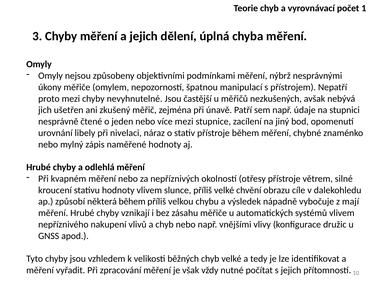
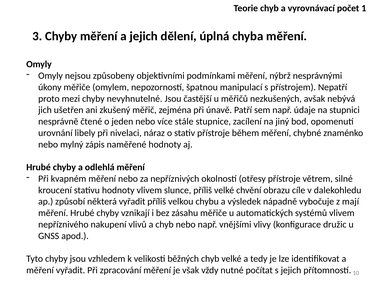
více mezi: mezi -> stále (184, 122)
některá během: během -> vyřadit (132, 202)
